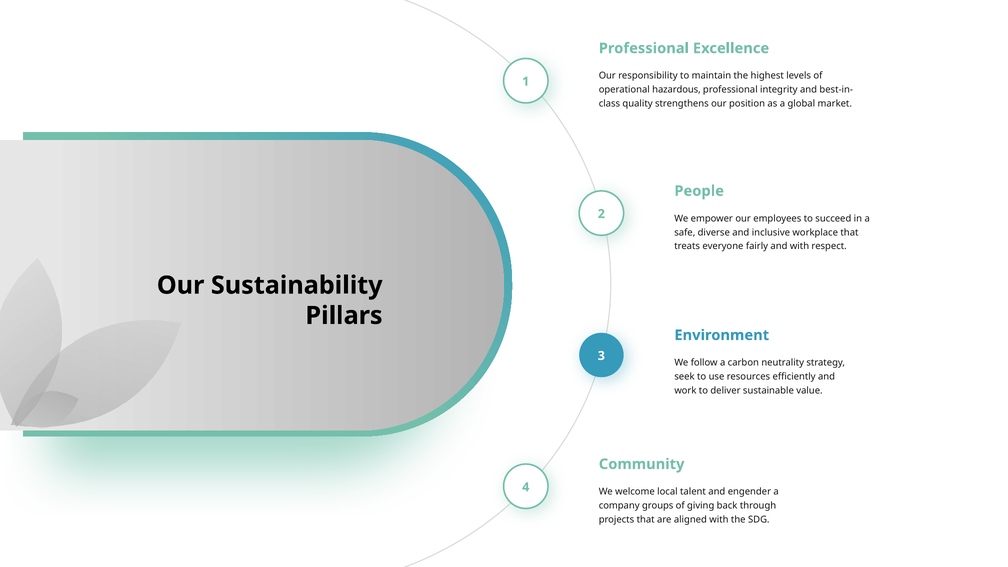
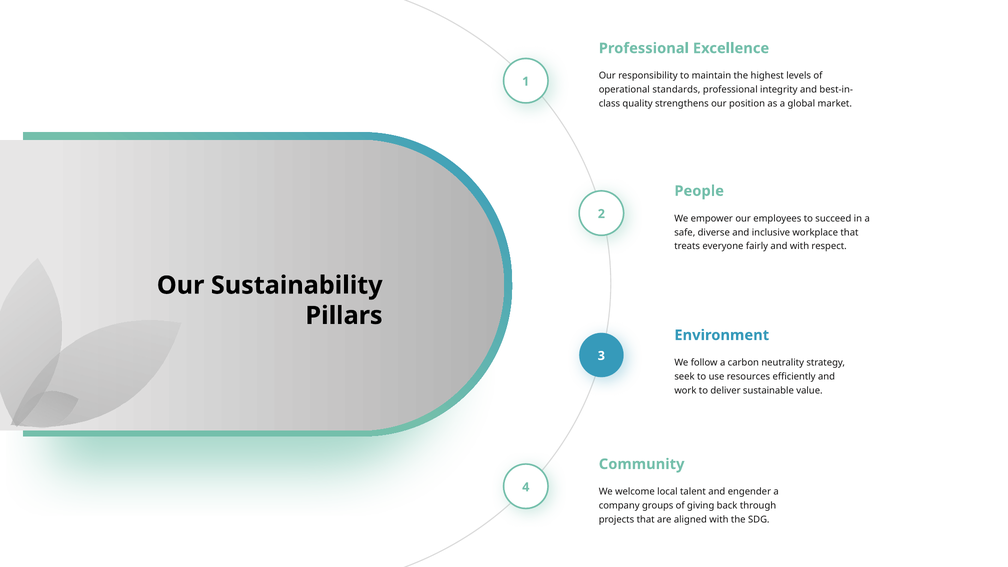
hazardous: hazardous -> standards (676, 90)
